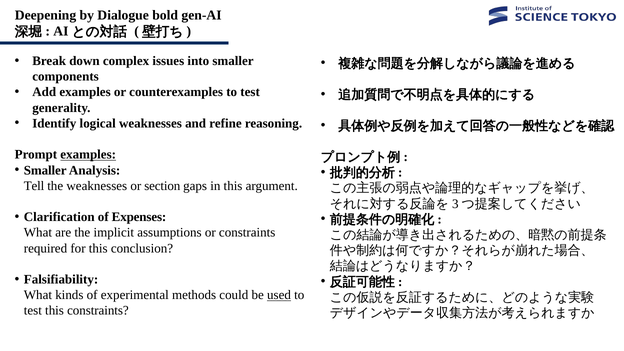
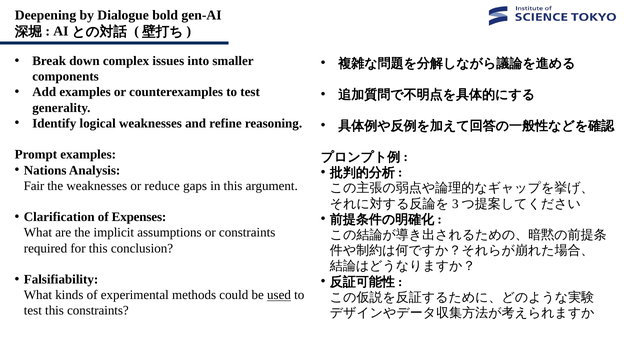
examples underline: present -> none (88, 155)
Smaller: Smaller -> Nations (45, 170)
Tell: Tell -> Fair (34, 186)
section: section -> reduce (162, 186)
